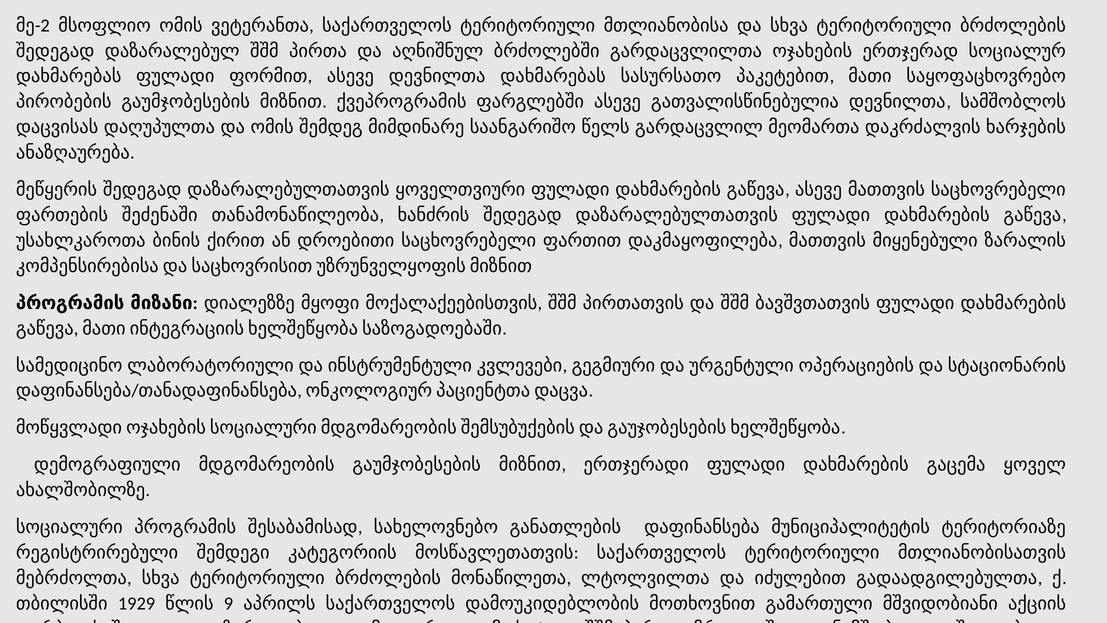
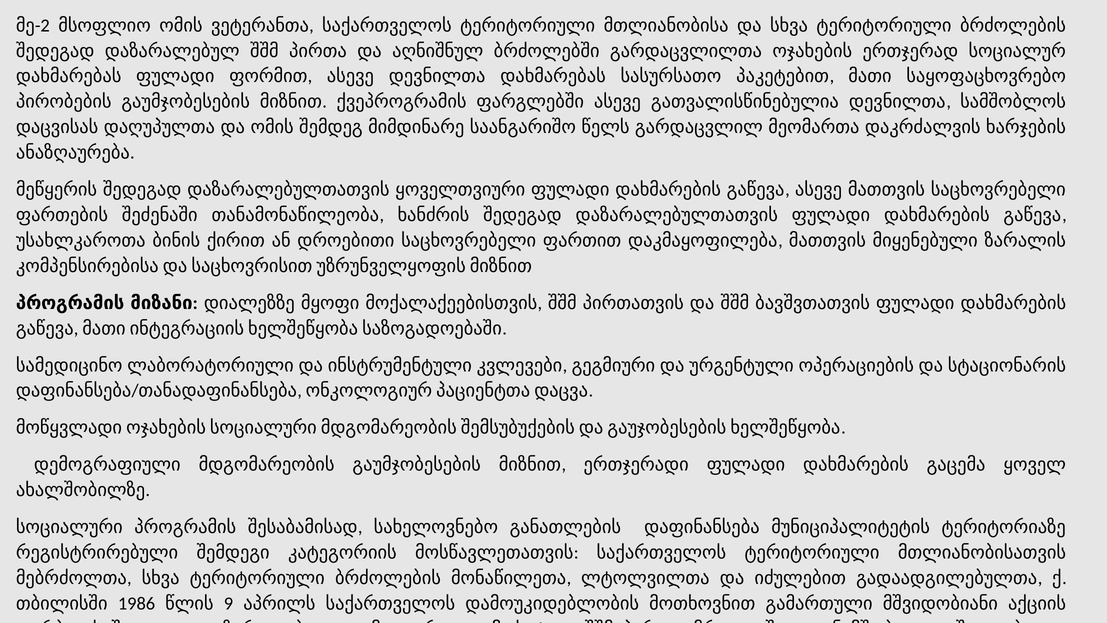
1929: 1929 -> 1986 (137, 603)
